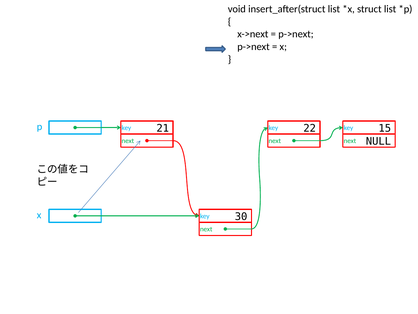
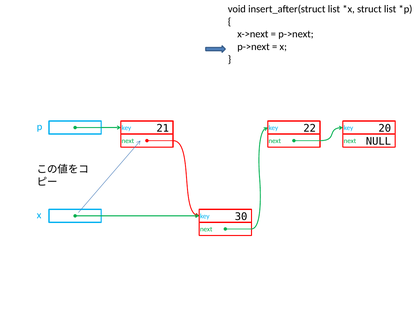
15: 15 -> 20 (385, 128)
